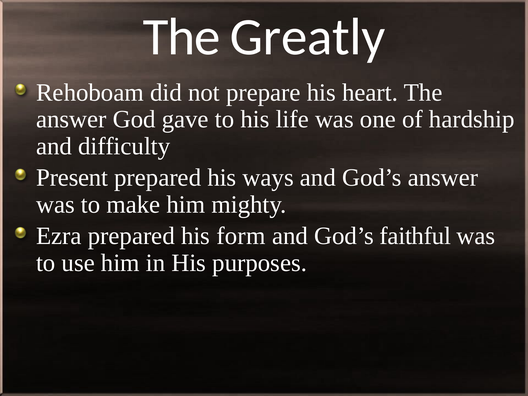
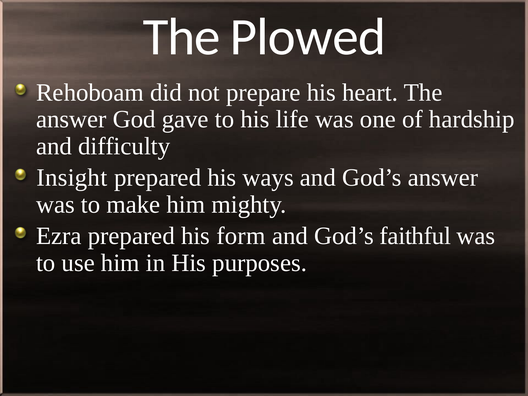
Greatly: Greatly -> Plowed (308, 37)
Present: Present -> Insight (72, 178)
